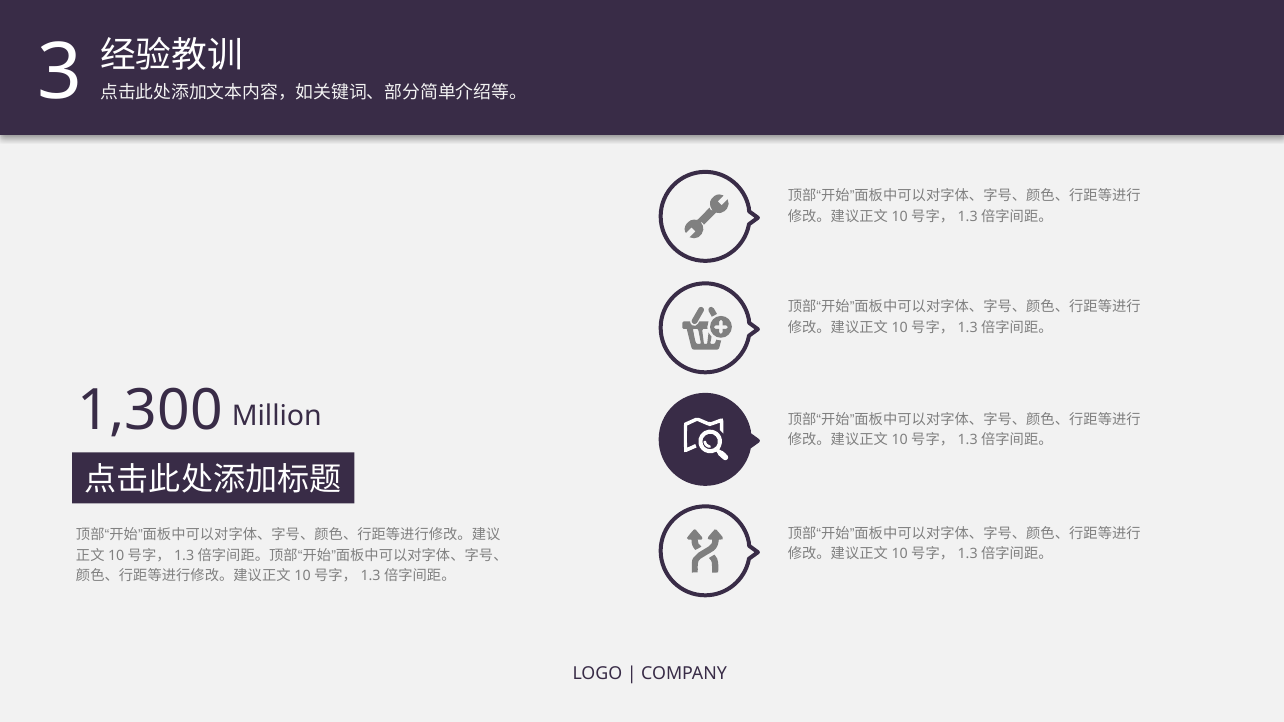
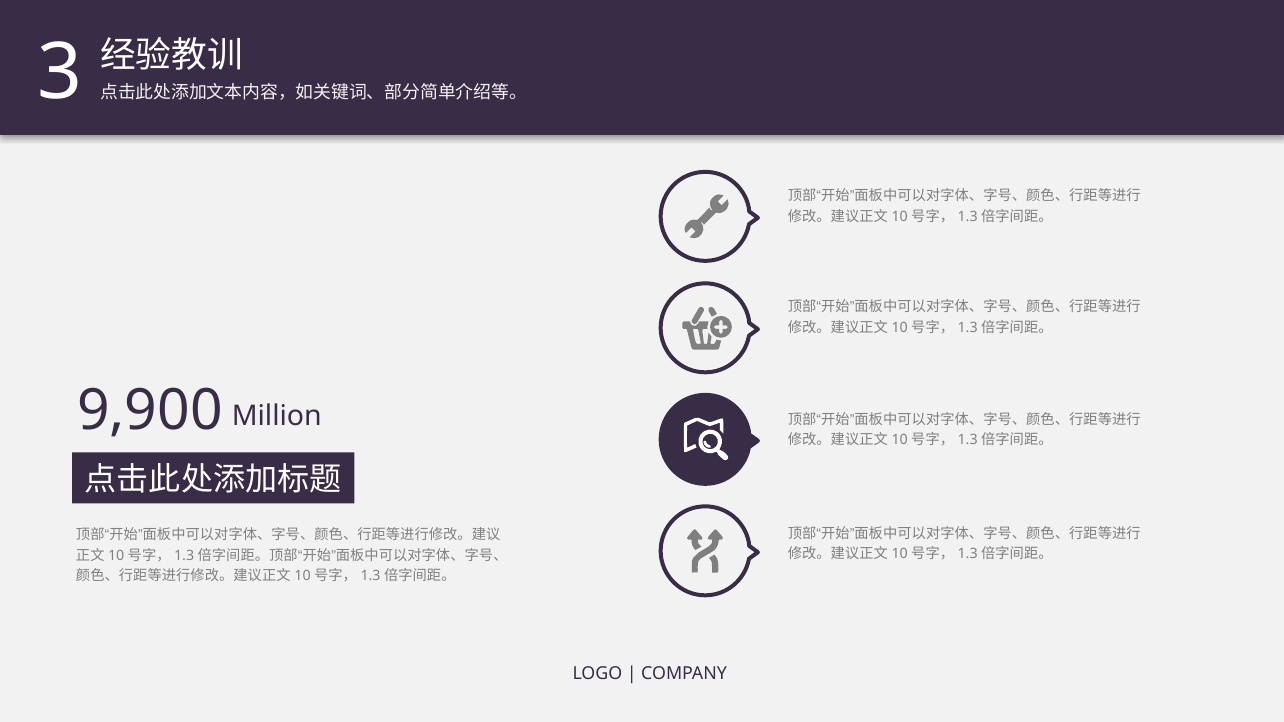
1,300: 1,300 -> 9,900 (150, 411)
